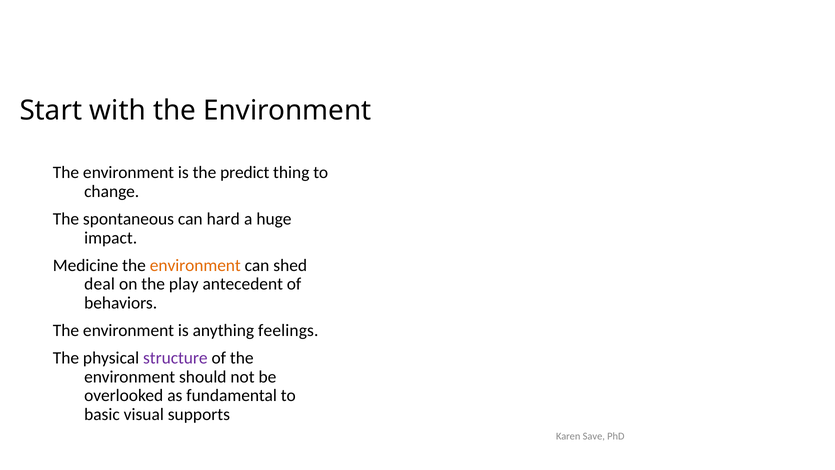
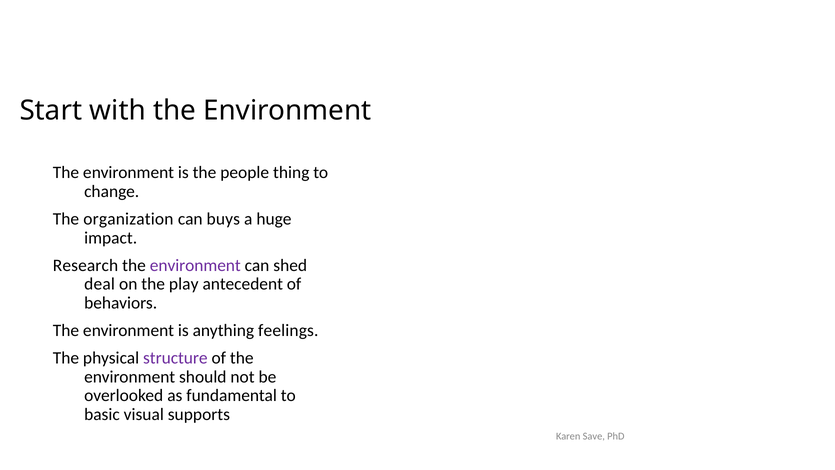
predict: predict -> people (245, 172)
spontaneous: spontaneous -> organization (128, 219)
hard: hard -> buys (223, 219)
Medicine: Medicine -> Research (86, 265)
environment colour: orange -> purple (195, 265)
